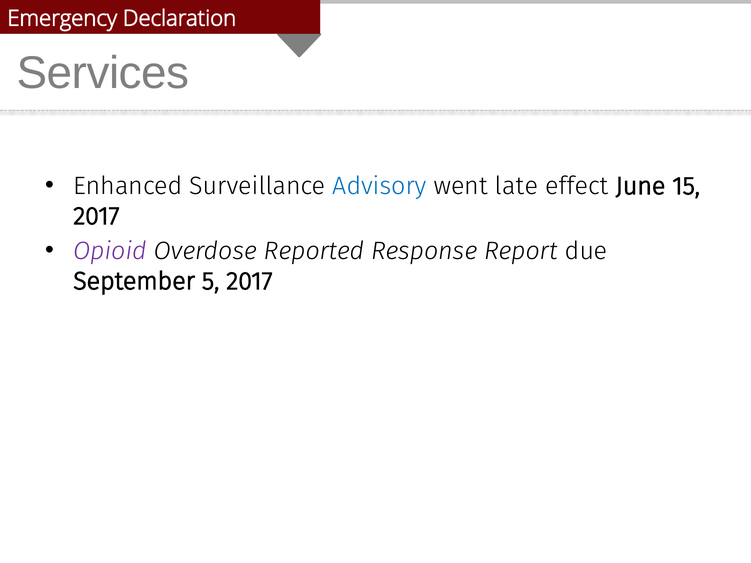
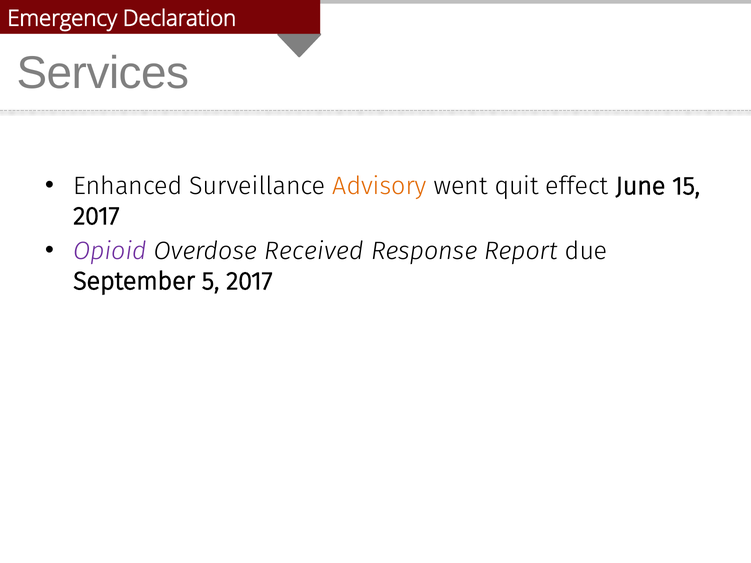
Advisory colour: blue -> orange (380, 186)
late: late -> quit (517, 186)
Reported: Reported -> Received (314, 251)
